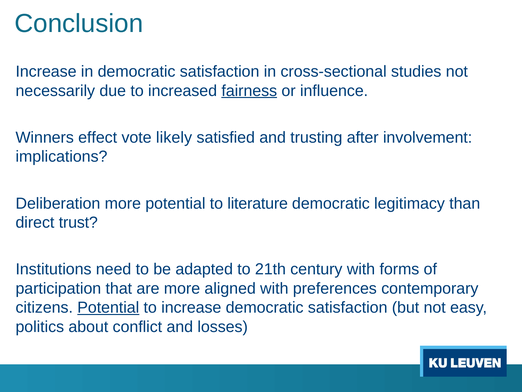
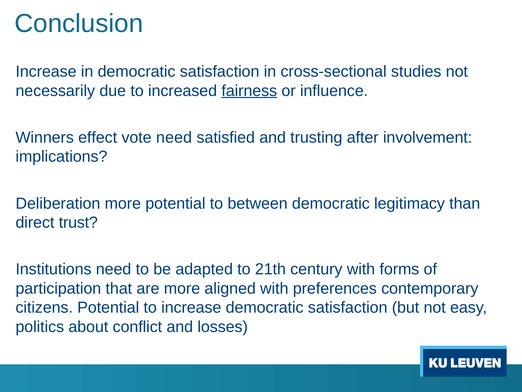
vote likely: likely -> need (174, 137)
literature: literature -> between (258, 203)
Potential underline: present -> none (108, 307)
